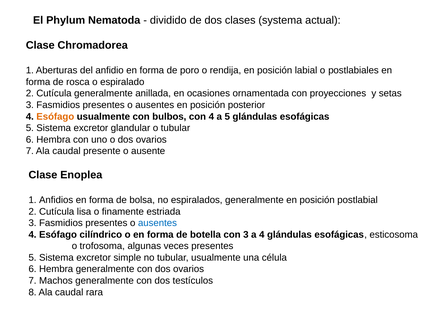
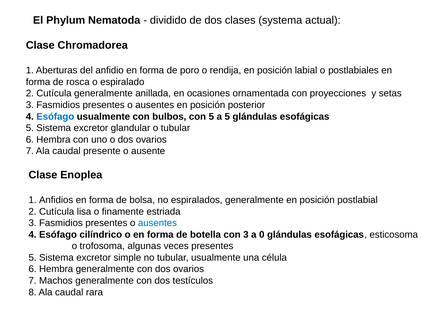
Esófago colour: orange -> blue (55, 117)
con 4: 4 -> 5 (211, 117)
a 4: 4 -> 0 (262, 235)
